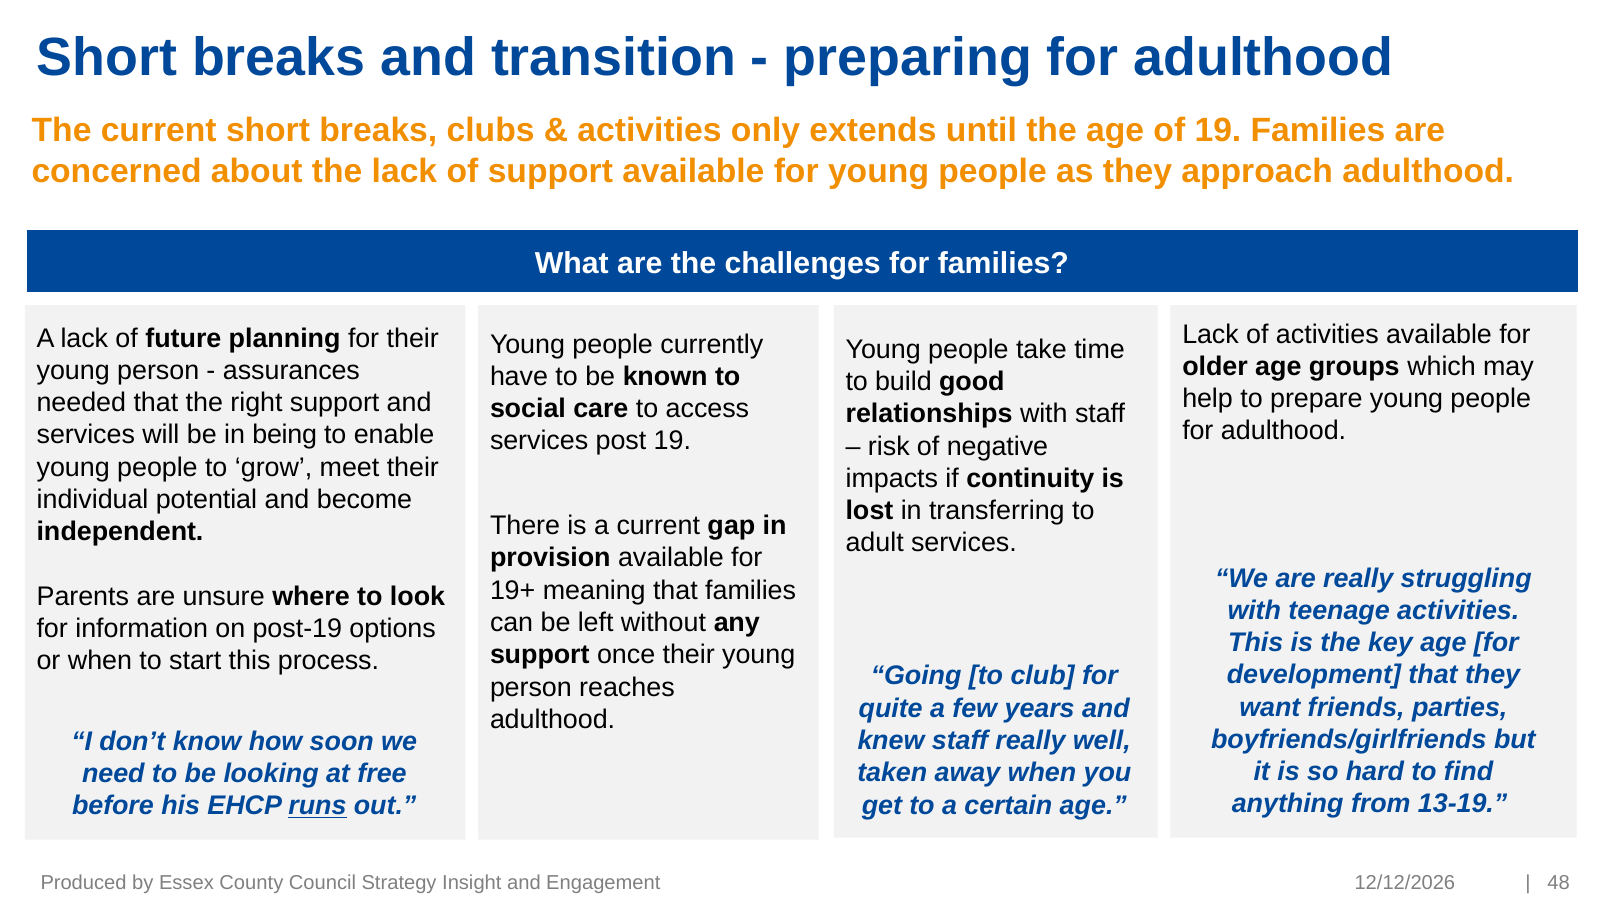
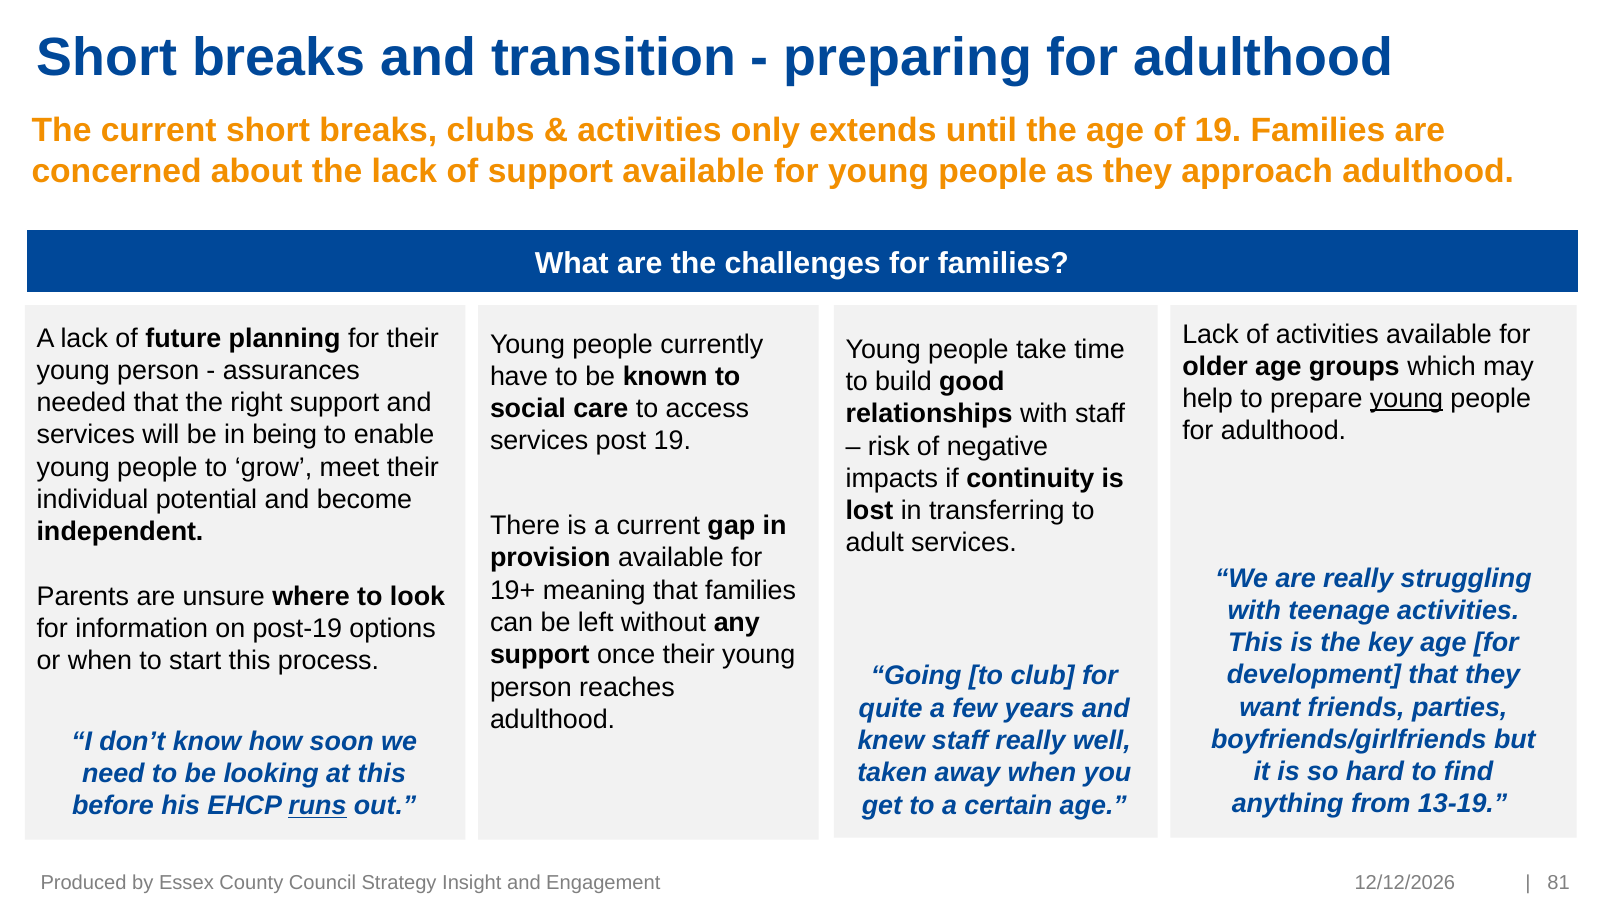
young underline: none -> present (1407, 399)
at free: free -> this (382, 773)
48: 48 -> 81 (1559, 883)
